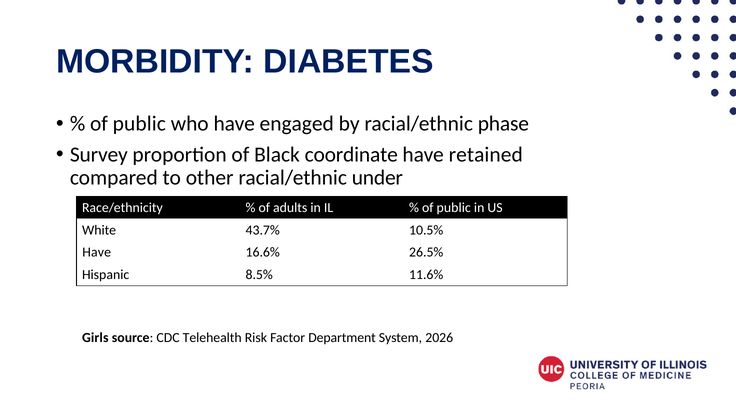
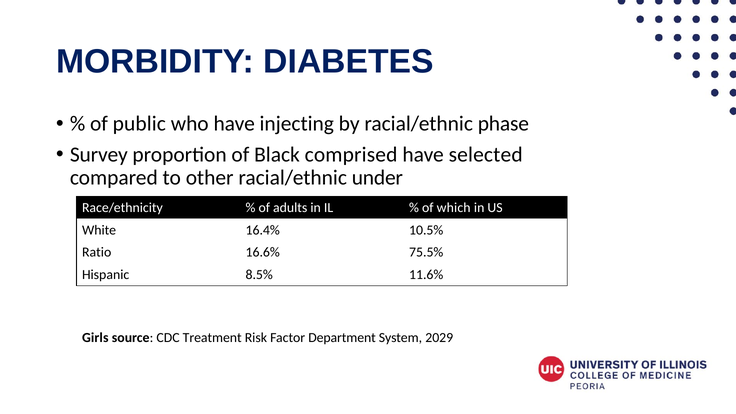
engaged: engaged -> injecting (297, 124)
coordinate: coordinate -> comprised (351, 155)
retained: retained -> selected (486, 155)
public: public -> which (454, 208)
43.7%: 43.7% -> 16.4% (263, 230)
Have: Have -> Ratio (97, 252)
26.5%: 26.5% -> 75.5% (426, 252)
Telehealth: Telehealth -> Treatment (212, 338)
2026: 2026 -> 2029 (439, 338)
